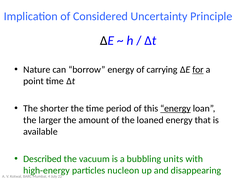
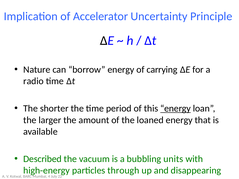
Considered: Considered -> Accelerator (101, 16)
for underline: present -> none (198, 70)
point: point -> radio (34, 81)
nucleon: nucleon -> through (123, 171)
